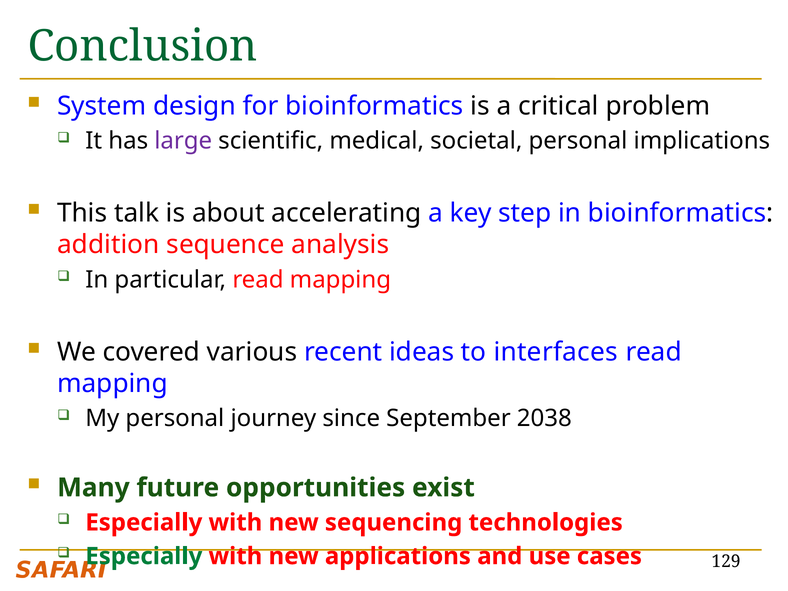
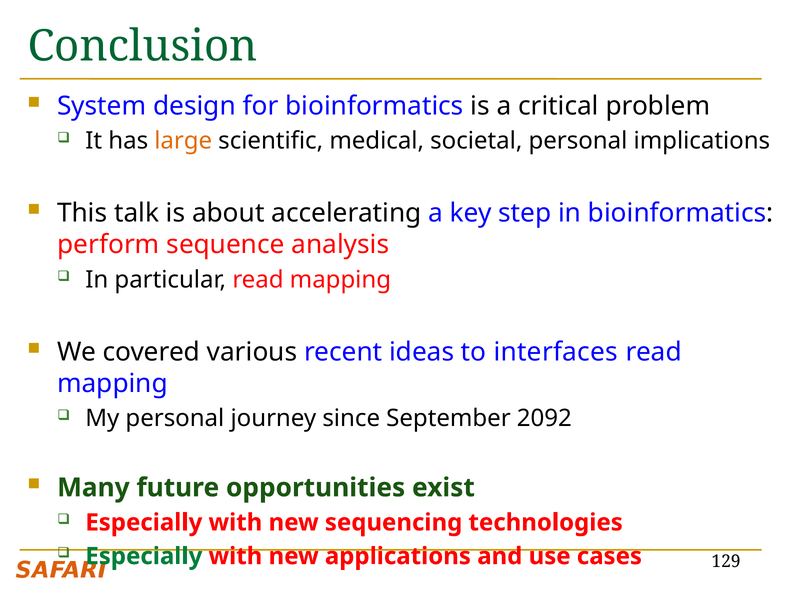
large colour: purple -> orange (183, 141)
addition: addition -> perform (108, 245)
2038: 2038 -> 2092 (544, 418)
